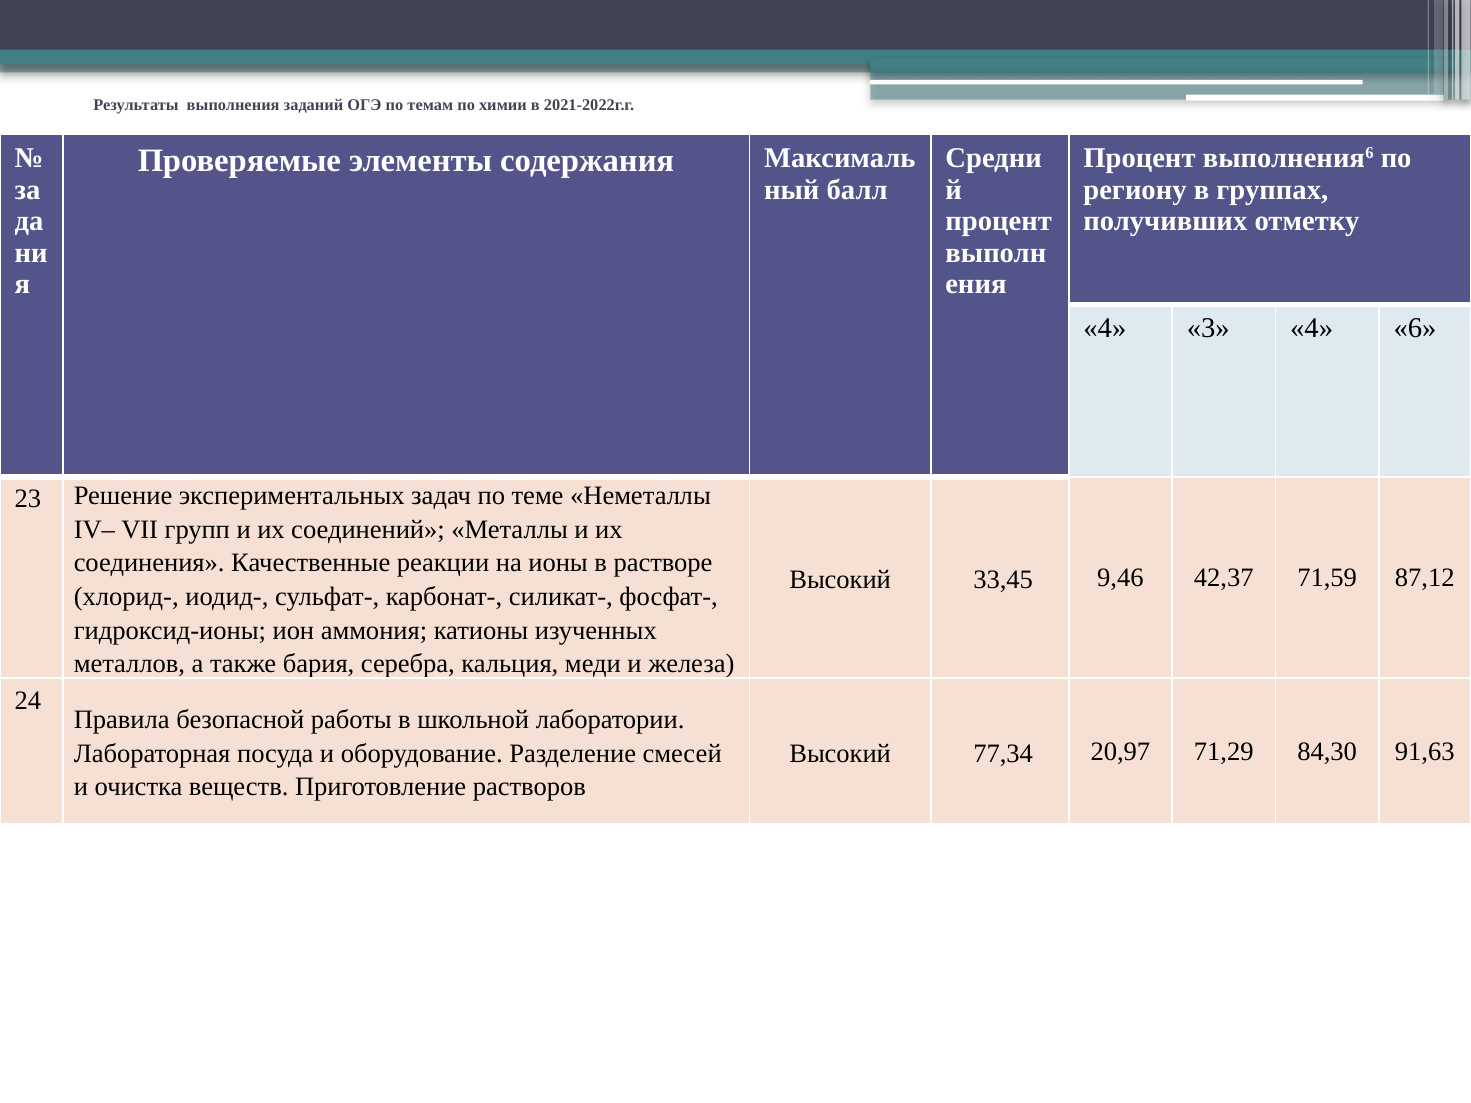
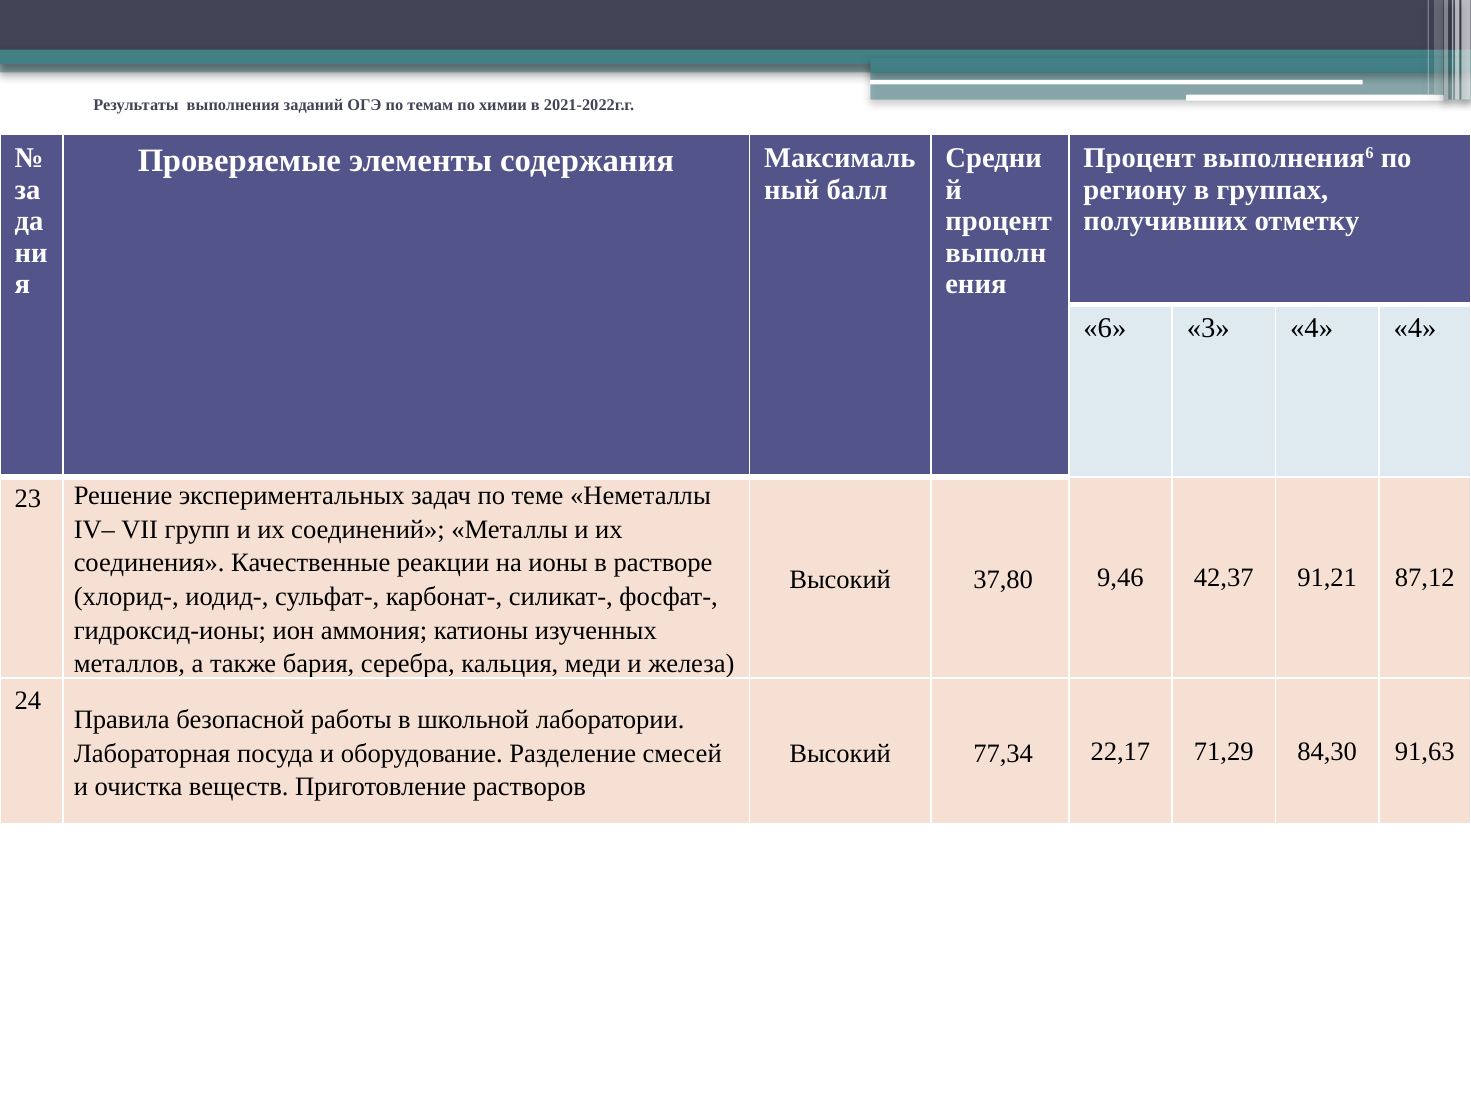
4: 4 -> 6 (1105, 328)
4 6: 6 -> 4 (1415, 328)
33,45: 33,45 -> 37,80 (1003, 580)
71,59: 71,59 -> 91,21 (1327, 578)
20,97: 20,97 -> 22,17 (1120, 752)
